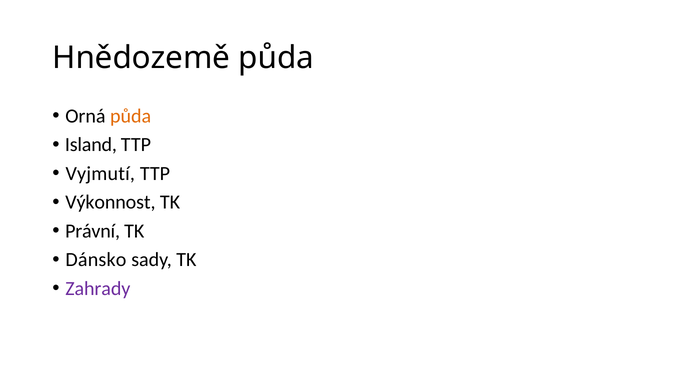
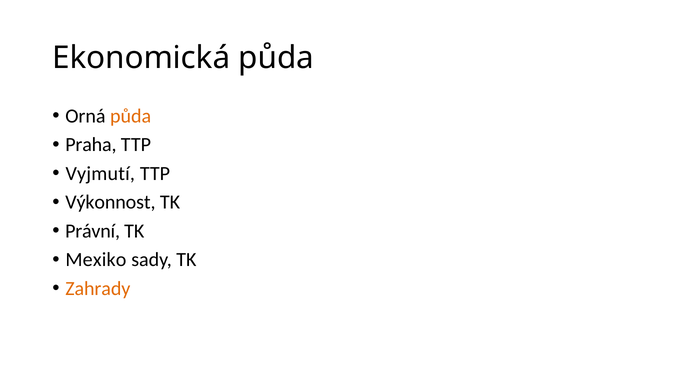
Hnědozemě: Hnědozemě -> Ekonomická (141, 58)
Island: Island -> Praha (91, 145)
Dánsko: Dánsko -> Mexiko (96, 260)
Zahrady colour: purple -> orange (98, 289)
